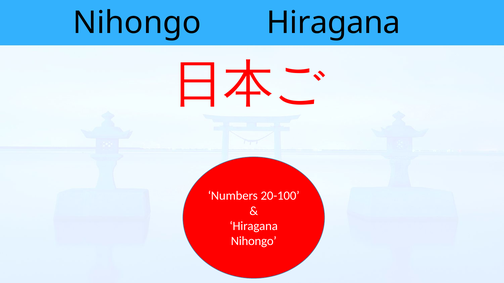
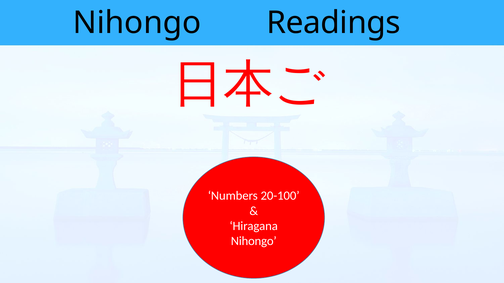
Nihongo Hiragana: Hiragana -> Readings (334, 23)
